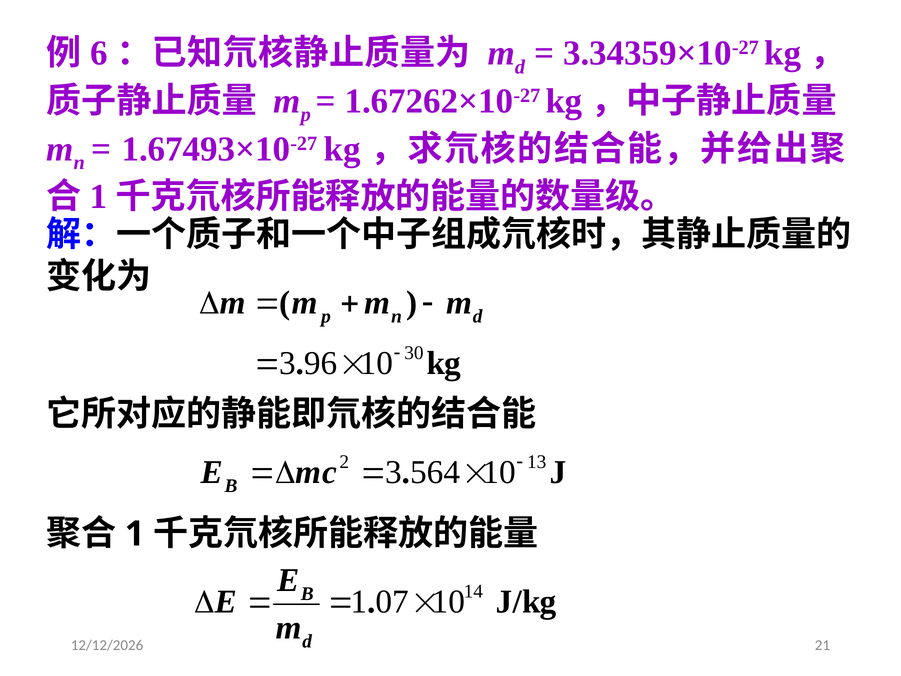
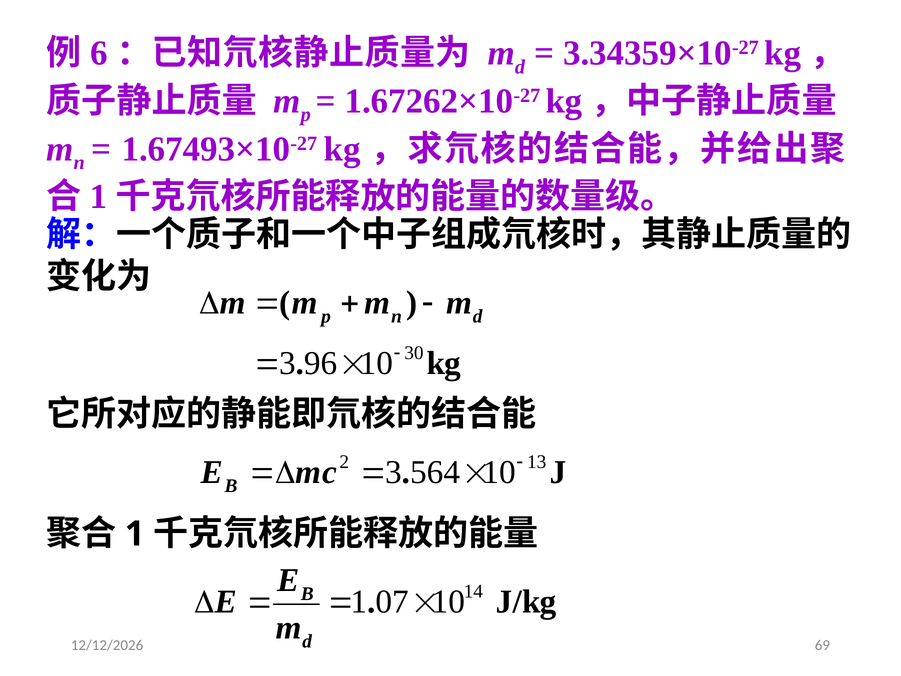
21: 21 -> 69 (822, 645)
